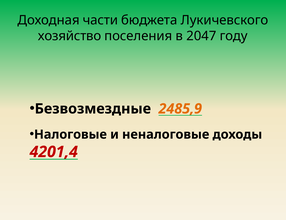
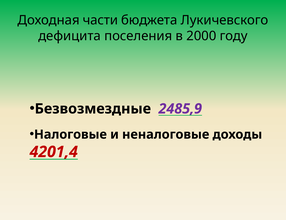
хозяйство: хозяйство -> дефицита (70, 36)
2047: 2047 -> 2000 (201, 36)
2485,9 colour: orange -> purple (180, 109)
